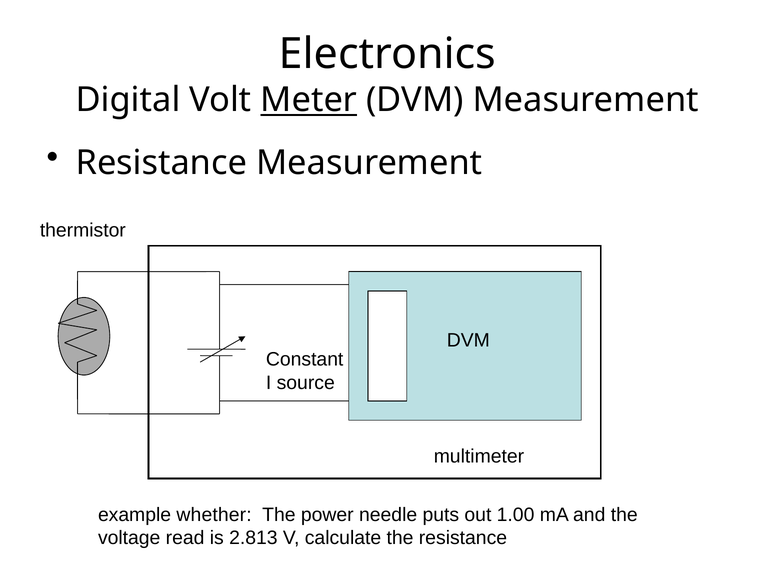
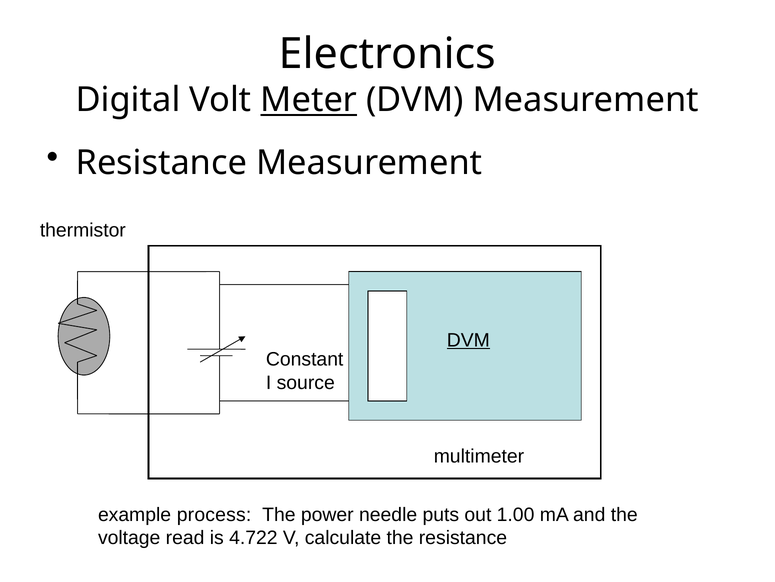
DVM underline: none -> present (468, 340)
whether: whether -> process (214, 514)
2.813: 2.813 -> 4.722 (253, 537)
